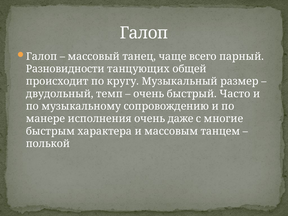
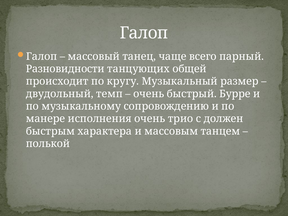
Часто: Часто -> Бурре (235, 94)
даже: даже -> трио (180, 119)
многие: многие -> должен (224, 119)
